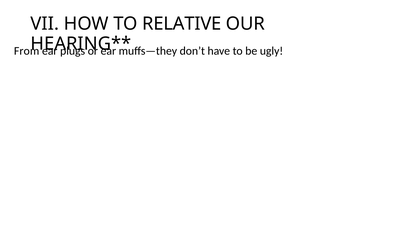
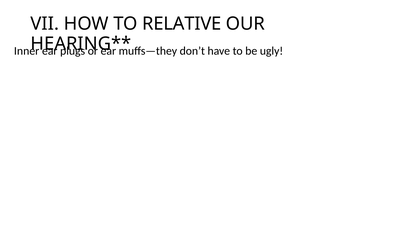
From: From -> Inner (27, 51)
